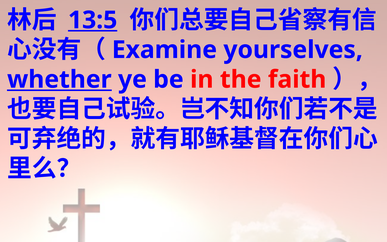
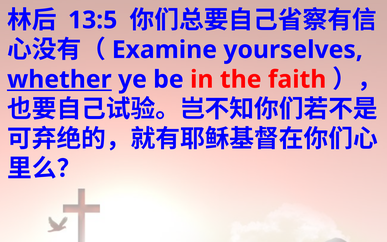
13:5 underline: present -> none (93, 20)
